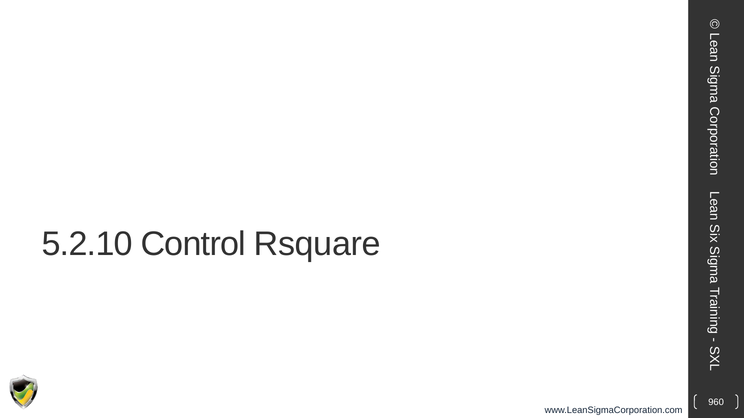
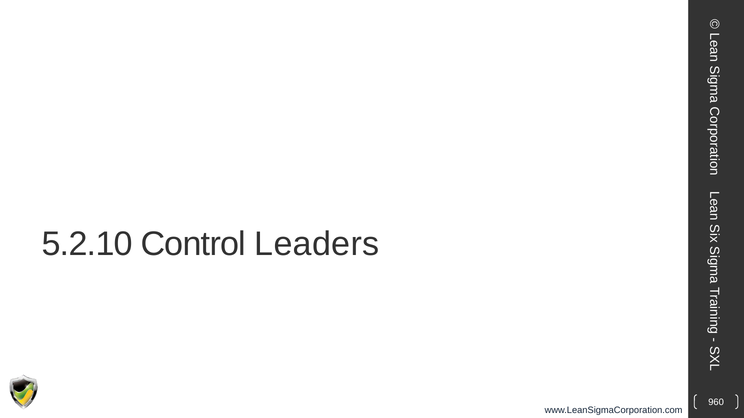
Rsquare: Rsquare -> Leaders (317, 244)
